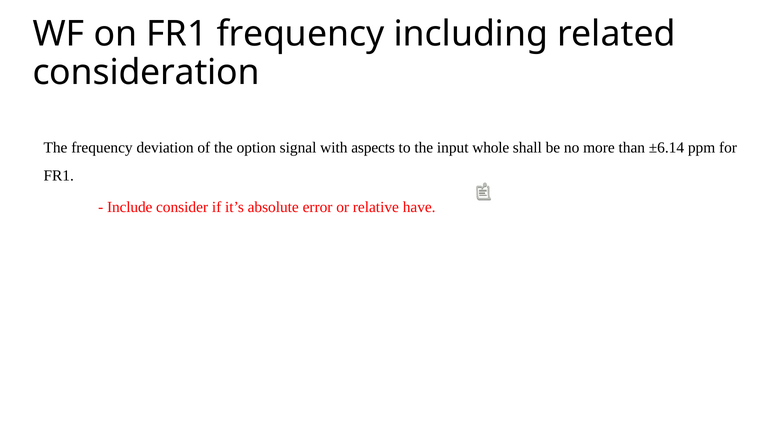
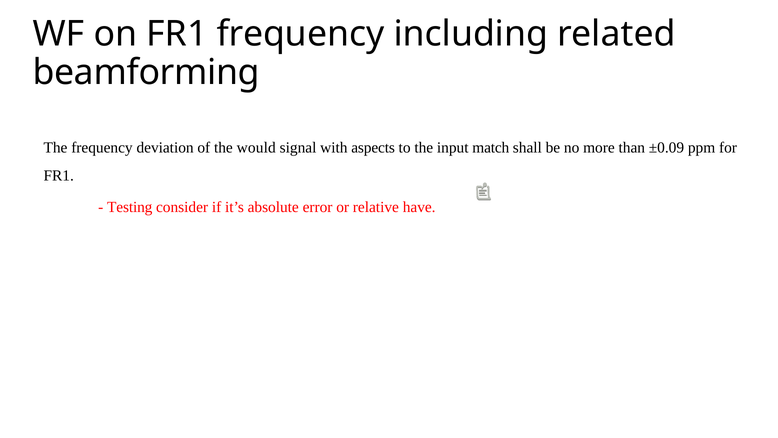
consideration: consideration -> beamforming (146, 72)
option: option -> would (256, 148)
whole: whole -> match (491, 148)
±6.14: ±6.14 -> ±0.09 (666, 148)
Include: Include -> Testing (130, 207)
